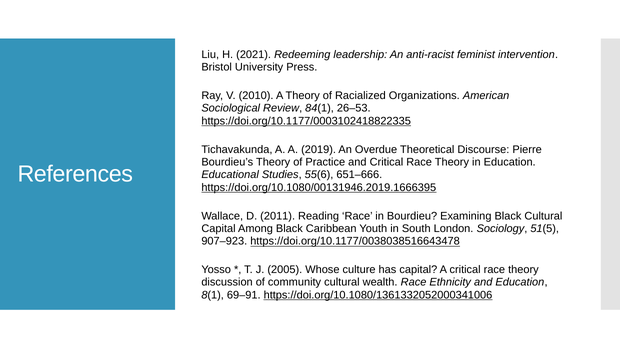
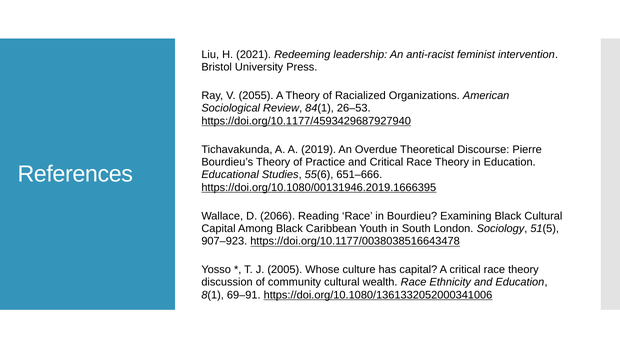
2010: 2010 -> 2055 (256, 96)
https://doi.org/10.1177/0003102418822335: https://doi.org/10.1177/0003102418822335 -> https://doi.org/10.1177/4593429687927940 (306, 121)
2011: 2011 -> 2066 (278, 216)
